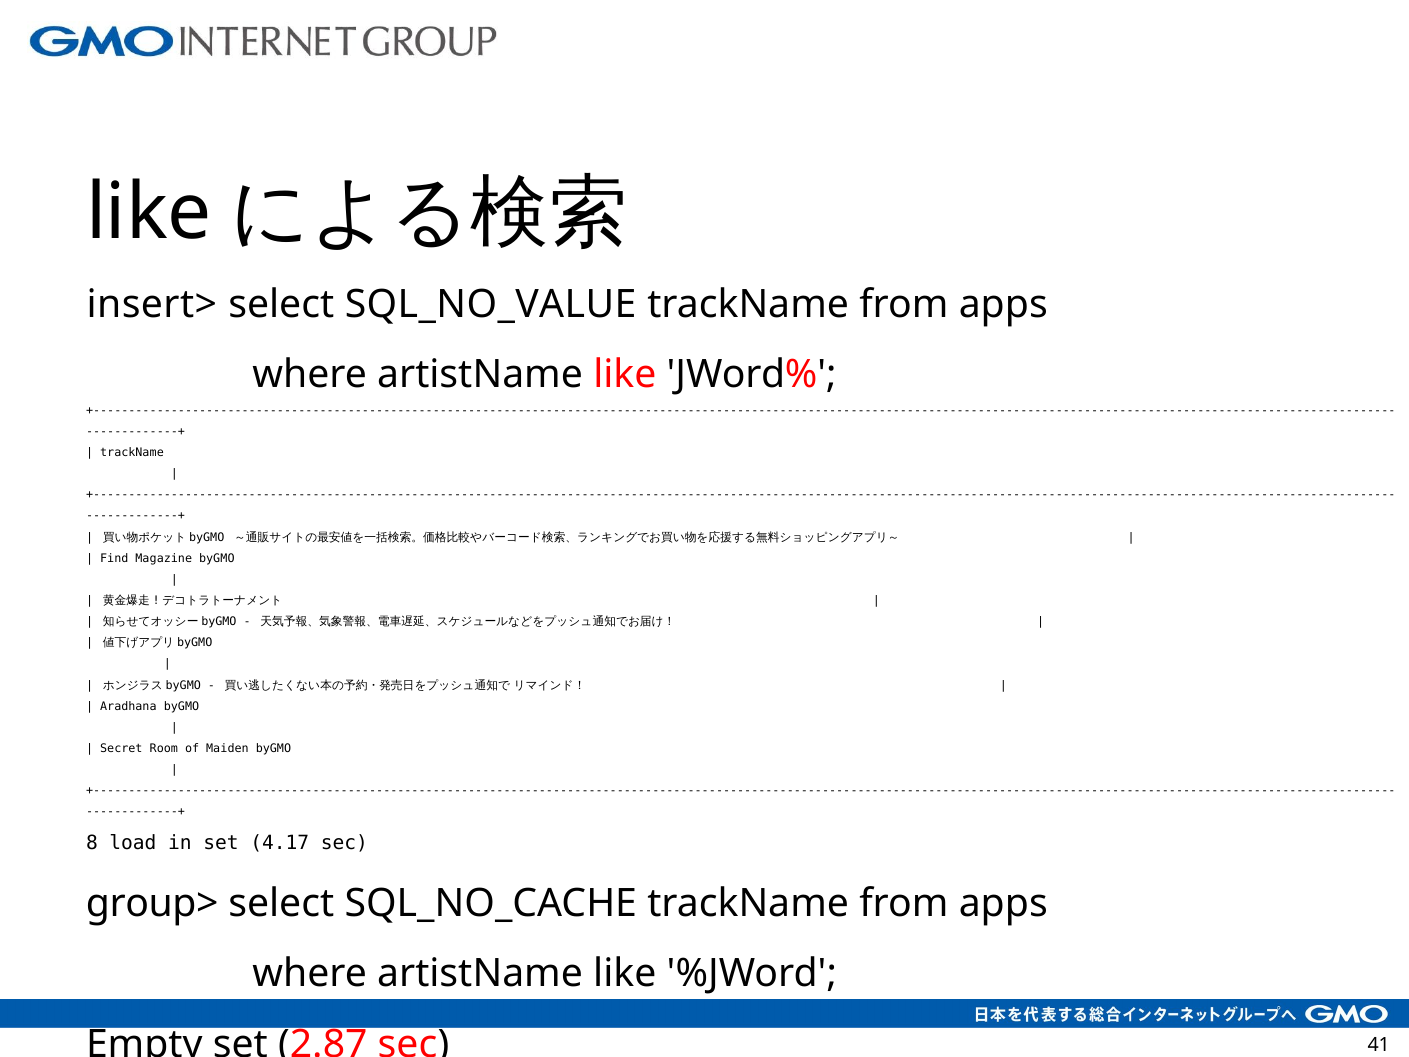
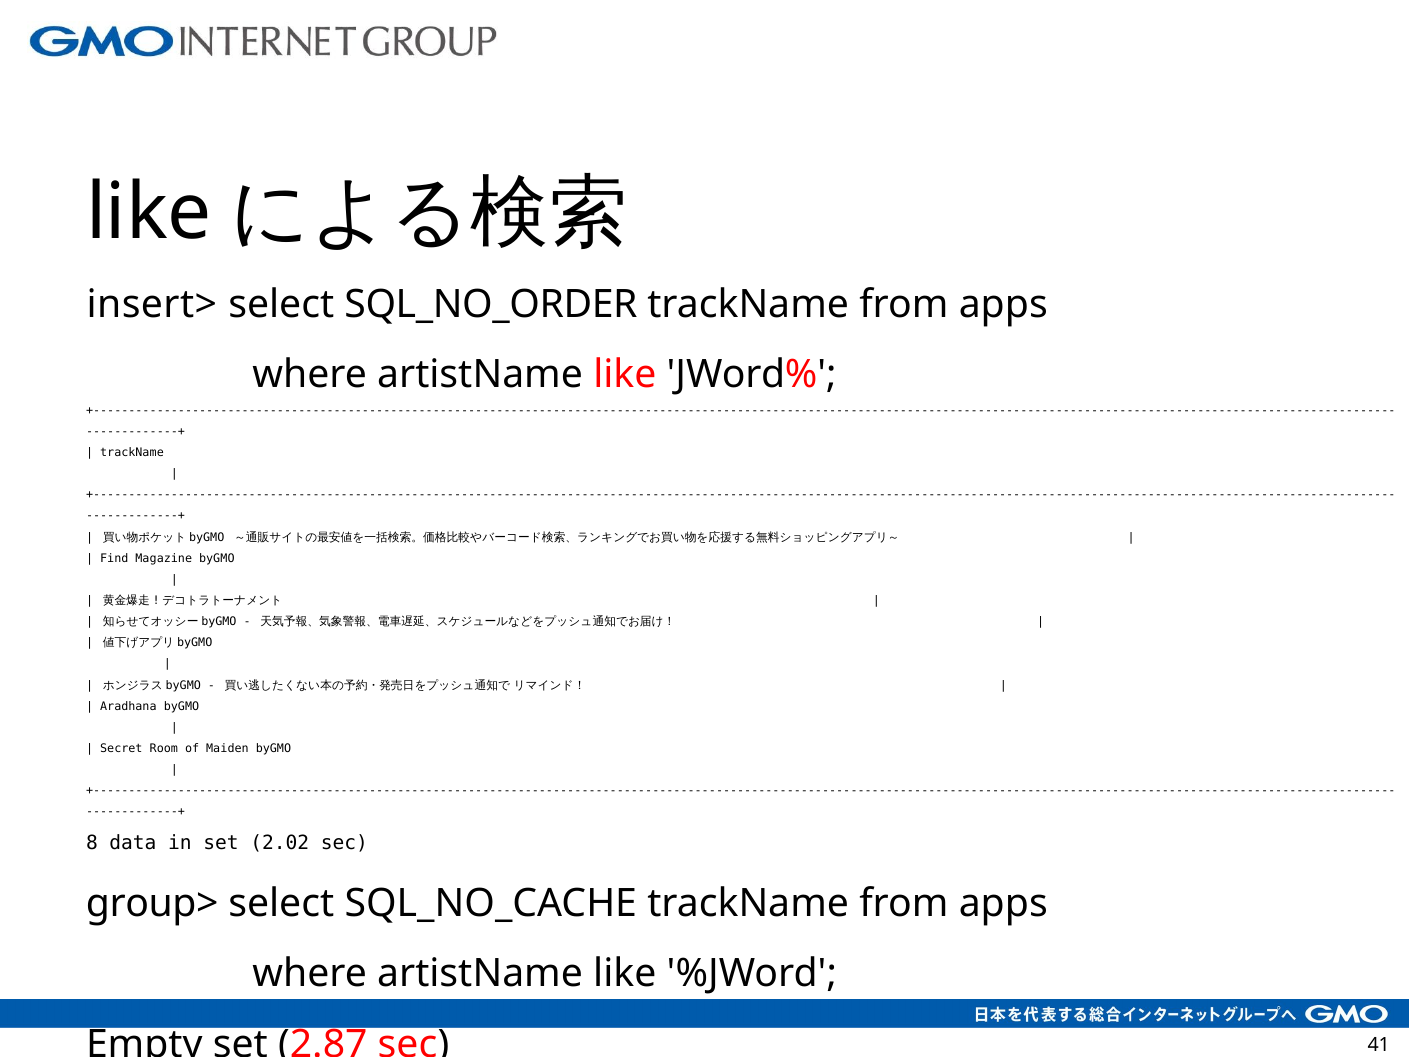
SQL_NO_VALUE: SQL_NO_VALUE -> SQL_NO_ORDER (491, 304)
load: load -> data (133, 843)
4.17: 4.17 -> 2.02 (280, 843)
